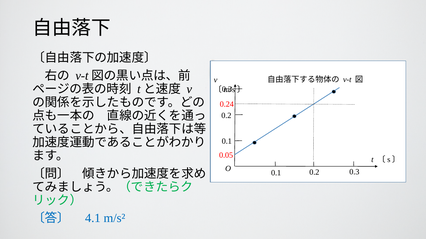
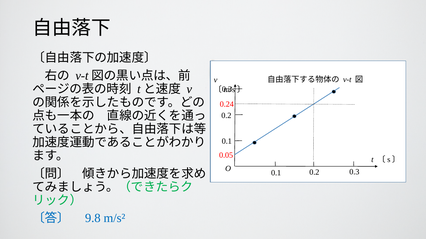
4.1: 4.1 -> 9.8 (93, 219)
